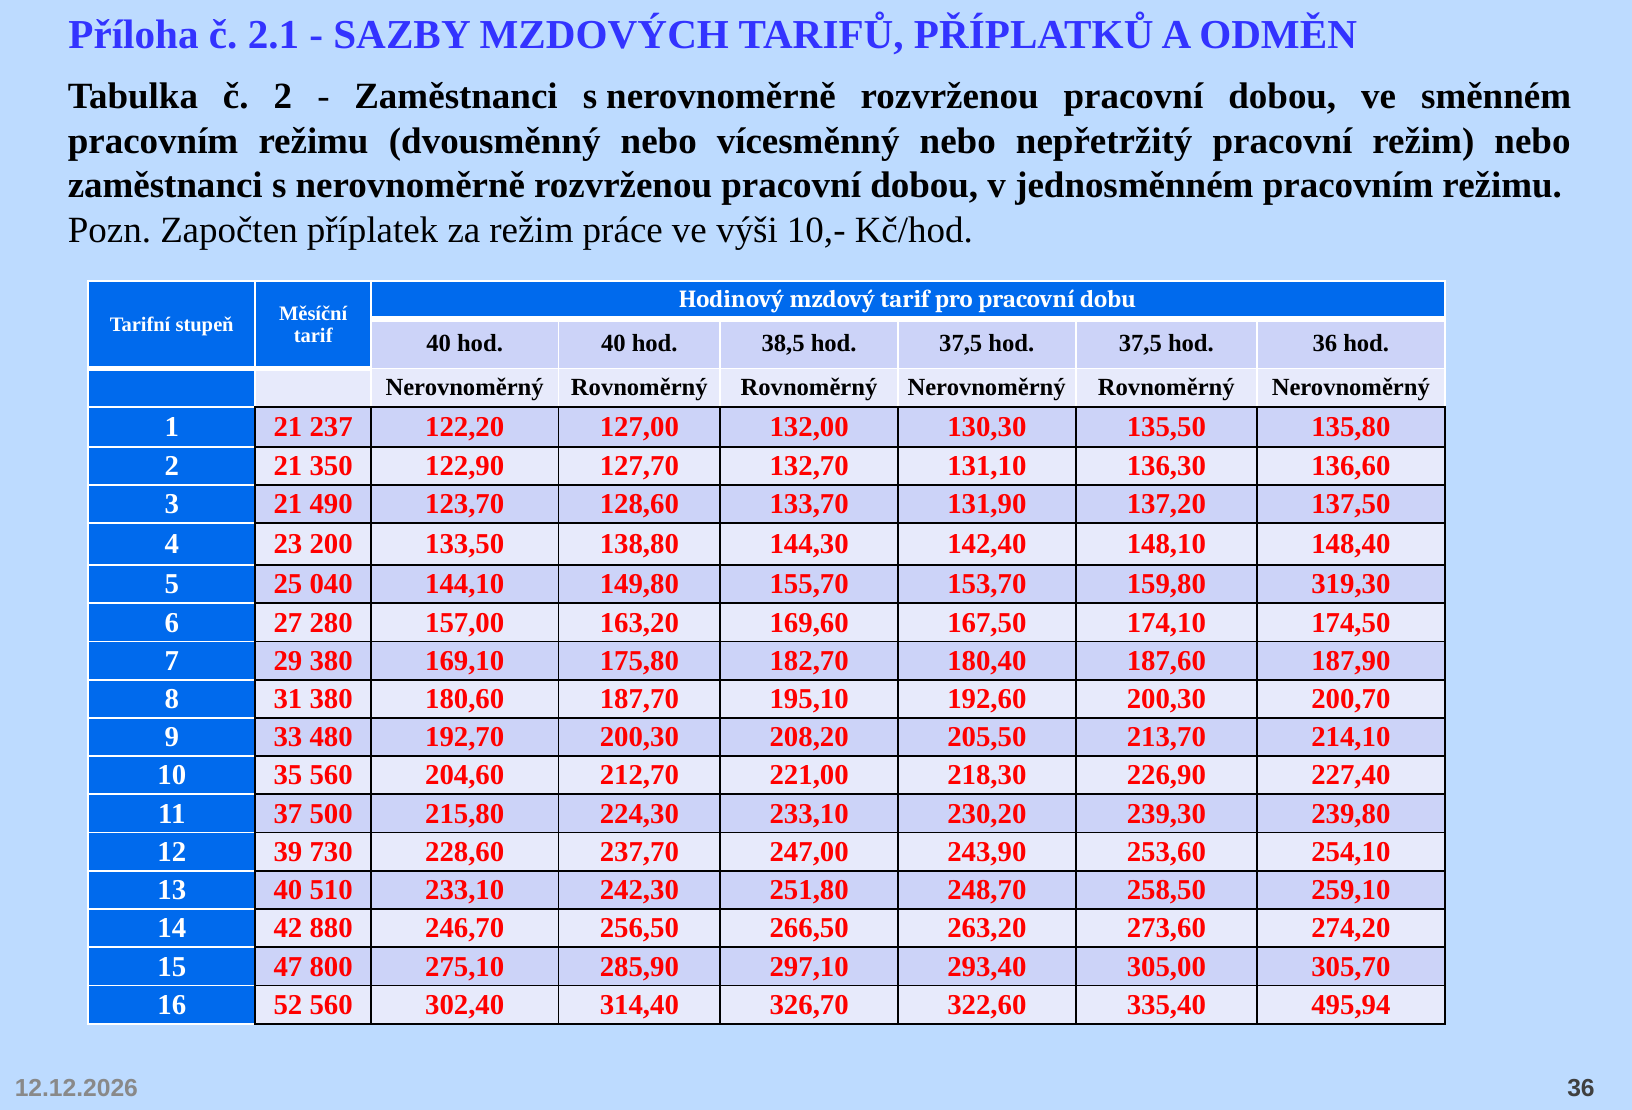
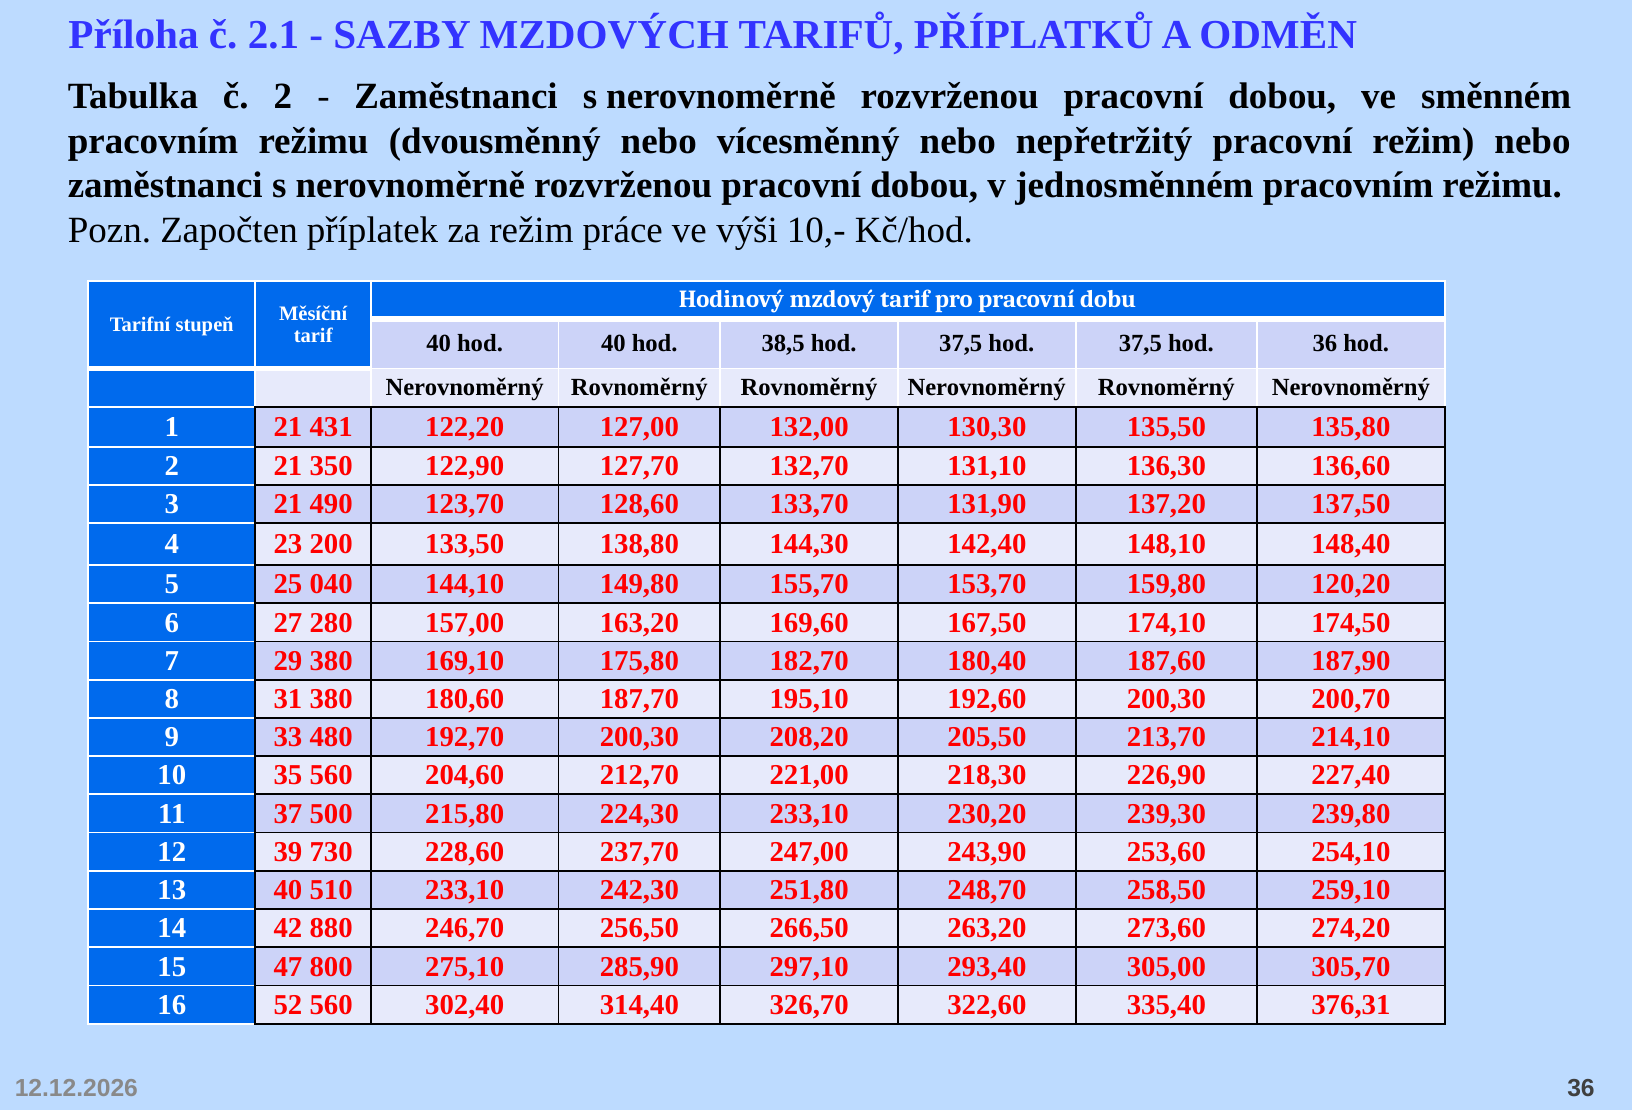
237: 237 -> 431 (331, 427)
319,30: 319,30 -> 120,20 (1351, 584)
495,94: 495,94 -> 376,31 (1351, 1005)
